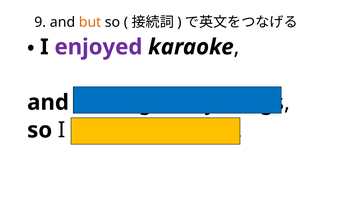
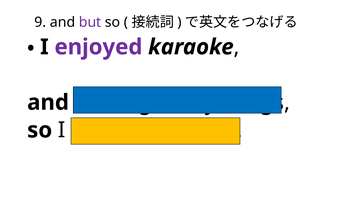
but colour: orange -> purple (90, 22)
